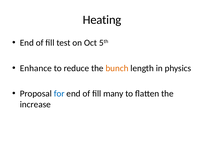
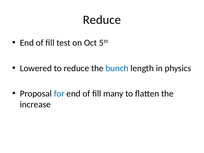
Heating: Heating -> Reduce (102, 20)
Enhance: Enhance -> Lowered (36, 68)
bunch colour: orange -> blue (117, 68)
